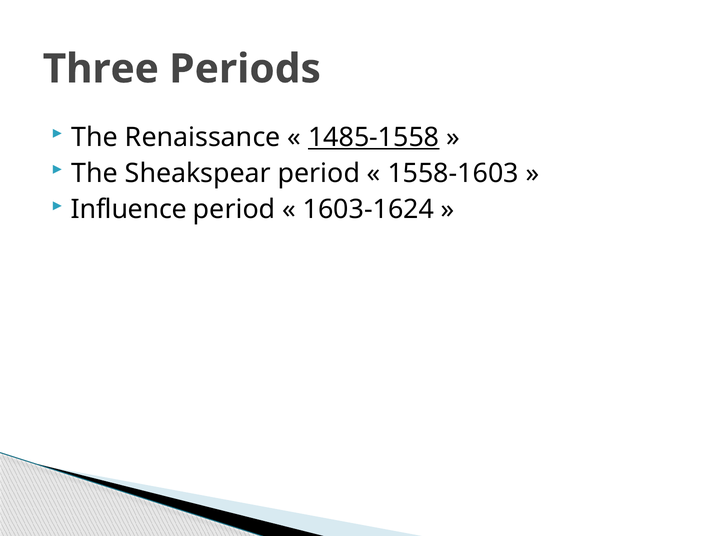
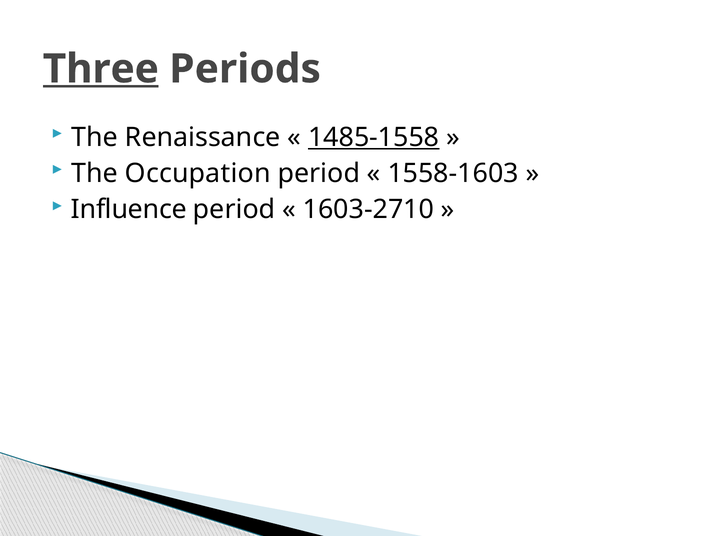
Three underline: none -> present (101, 69)
Sheakspear: Sheakspear -> Occupation (198, 174)
1603-1624: 1603-1624 -> 1603-2710 (368, 210)
